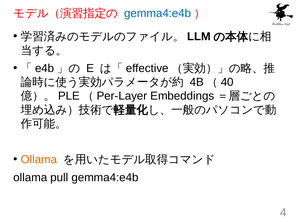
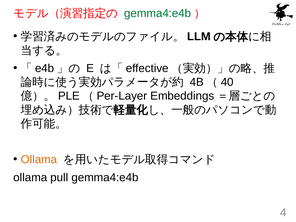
gemma4:e4b colour: blue -> green (158, 13)
